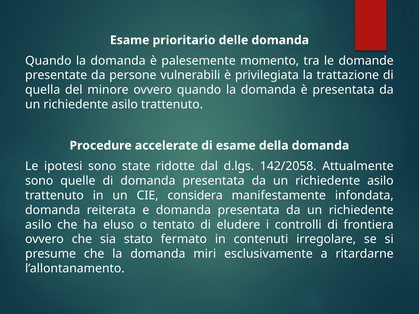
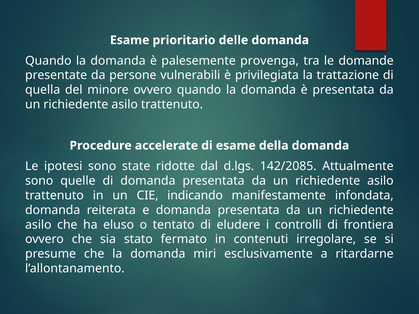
momento: momento -> provenga (270, 61)
142/2058: 142/2058 -> 142/2085 (288, 166)
considera: considera -> indicando (195, 195)
